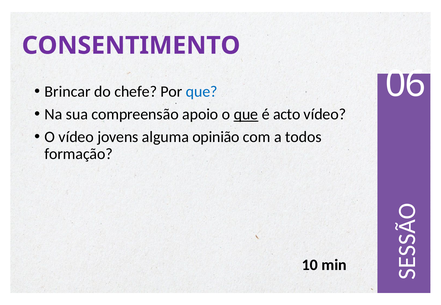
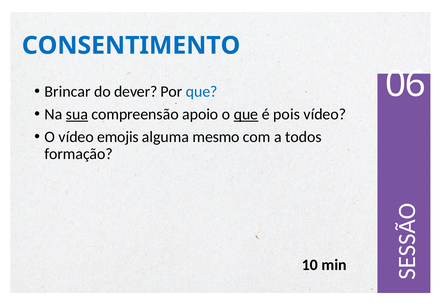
CONSENTIMENTO colour: purple -> blue (131, 46)
chefe: chefe -> dever (136, 92)
sua underline: none -> present (77, 114)
acto: acto -> pois (287, 114)
jovens: jovens -> emojis (118, 137)
opinião: opinião -> mesmo (216, 137)
